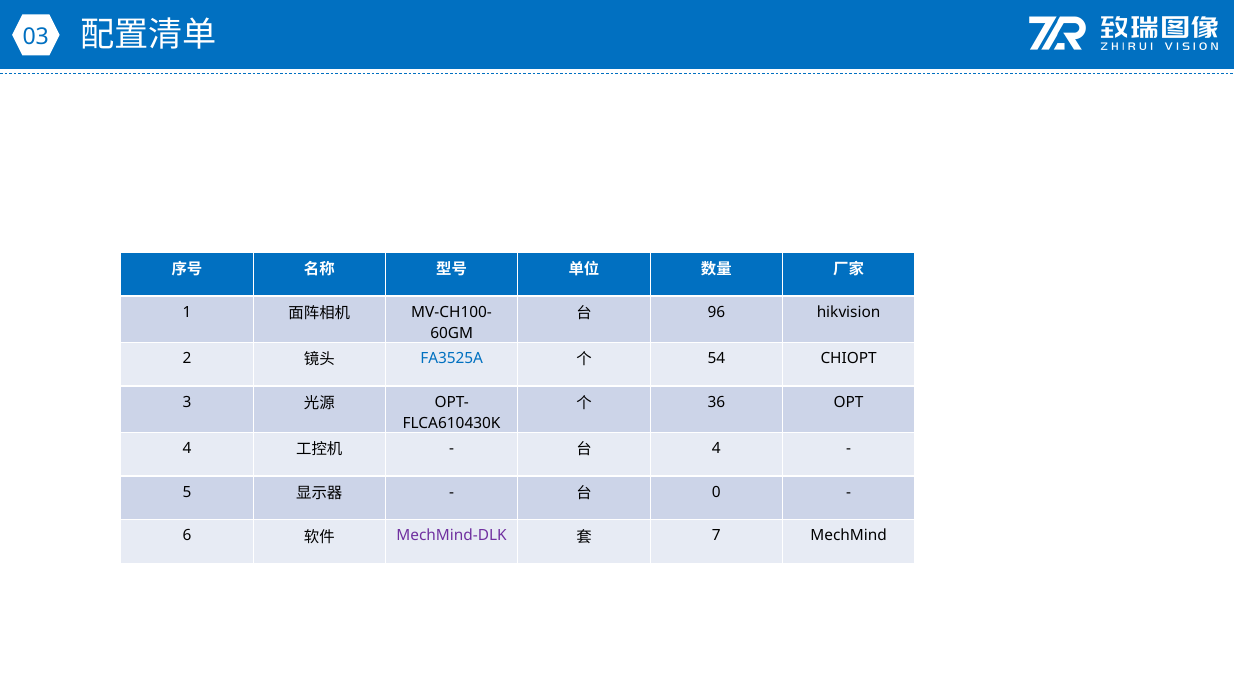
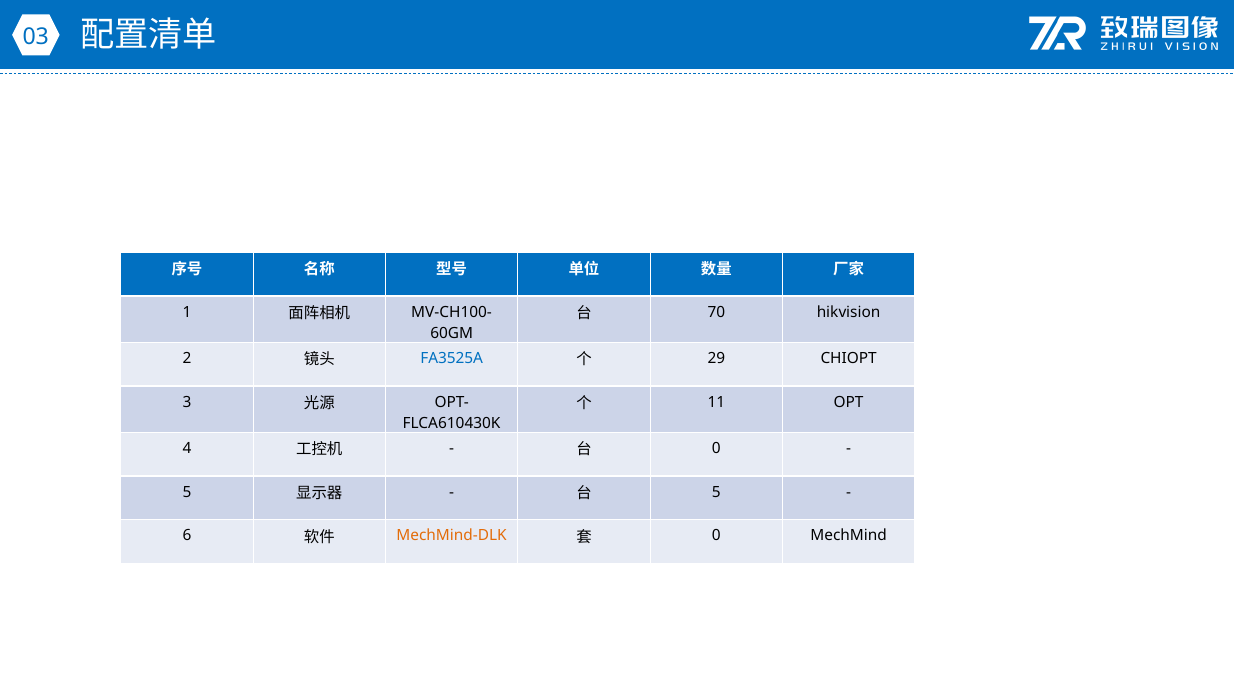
96: 96 -> 70 (716, 312)
54: 54 -> 29 (716, 358)
36: 36 -> 11 (716, 402)
4: 4 -> 0 (716, 448)
0: 0 -> 5 (716, 492)
MechMind-DLK colour: purple -> orange (452, 536)
7: 7 -> 0 (716, 536)
